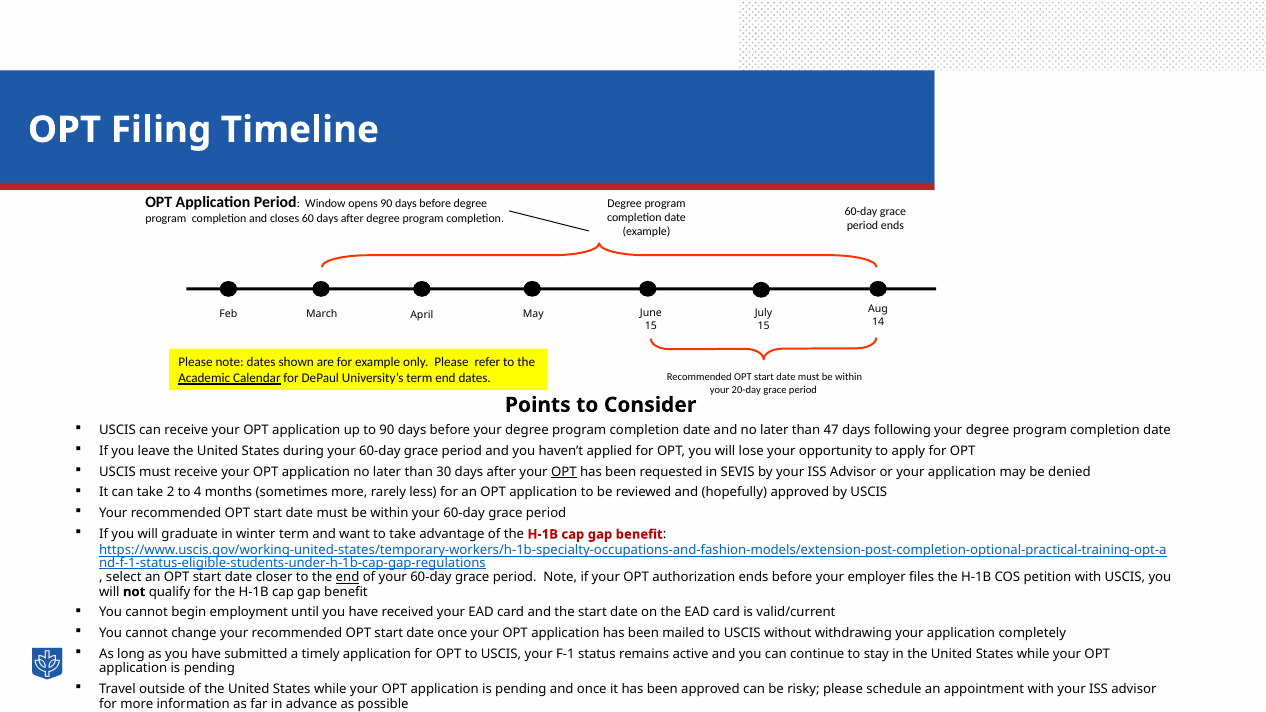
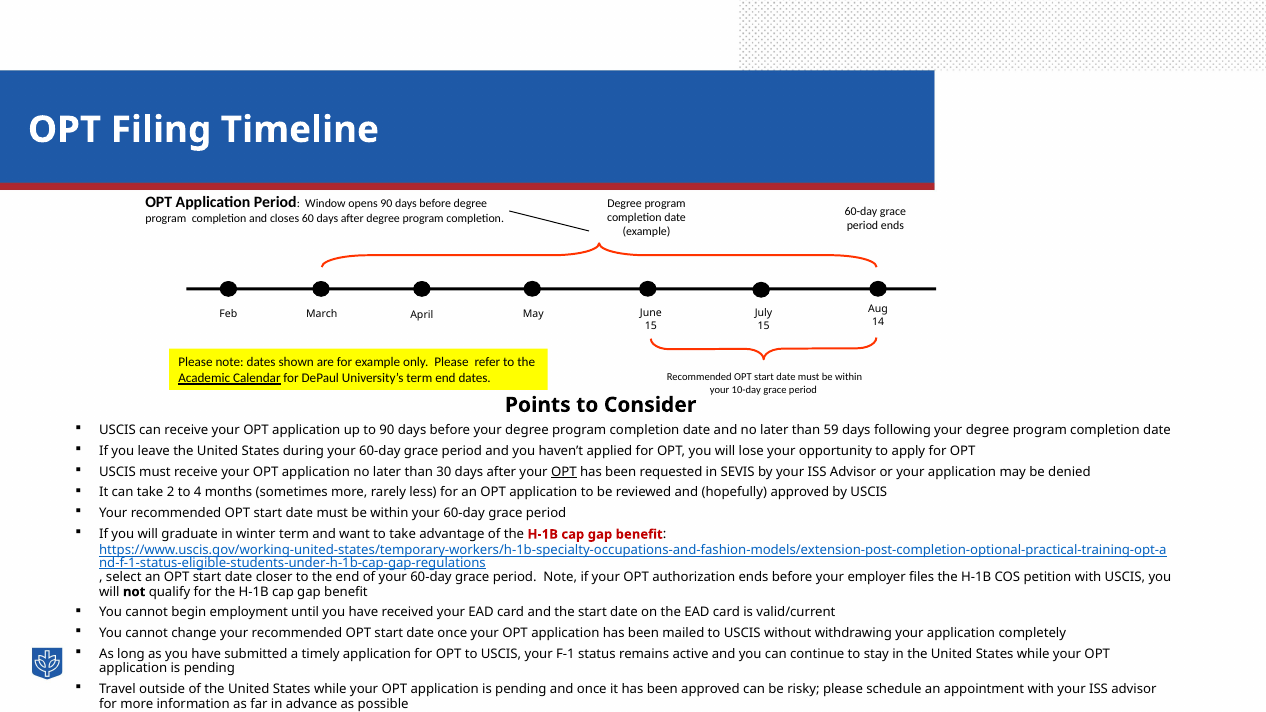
20-day: 20-day -> 10-day (746, 390)
47: 47 -> 59 (831, 430)
end underline: present -> none (348, 578)
